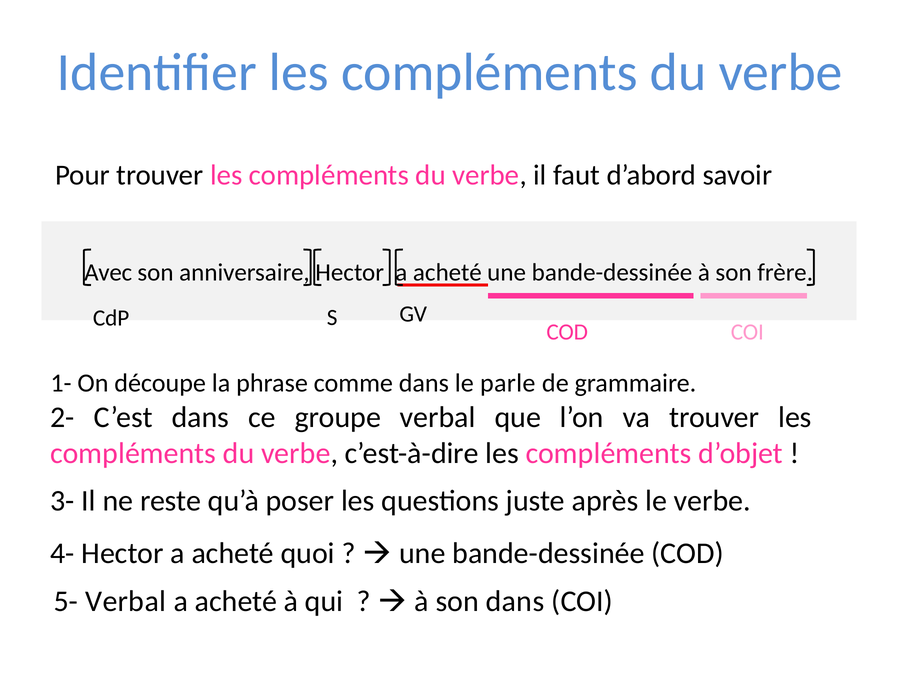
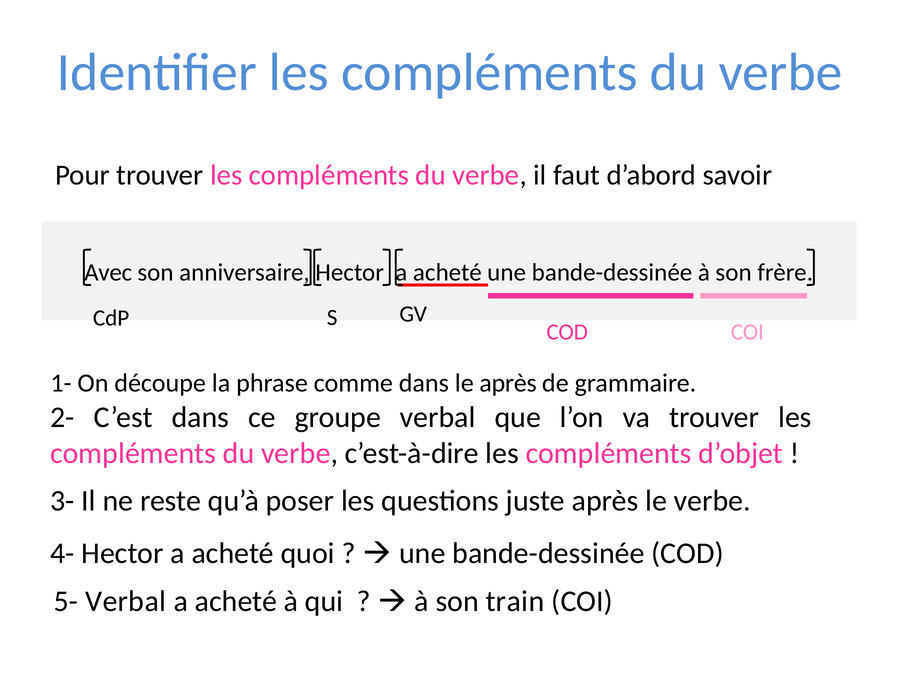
le parle: parle -> après (508, 383)
son dans: dans -> train (515, 602)
